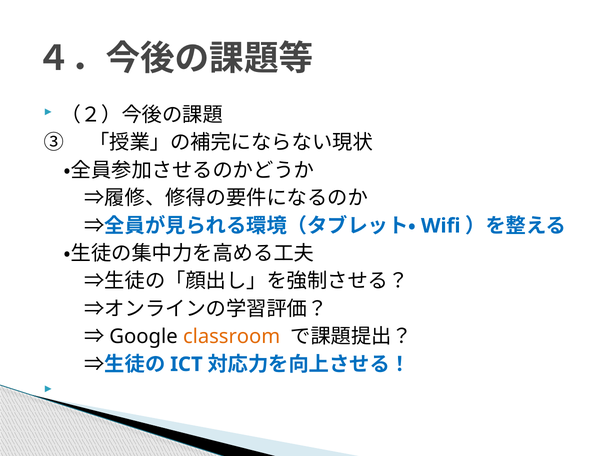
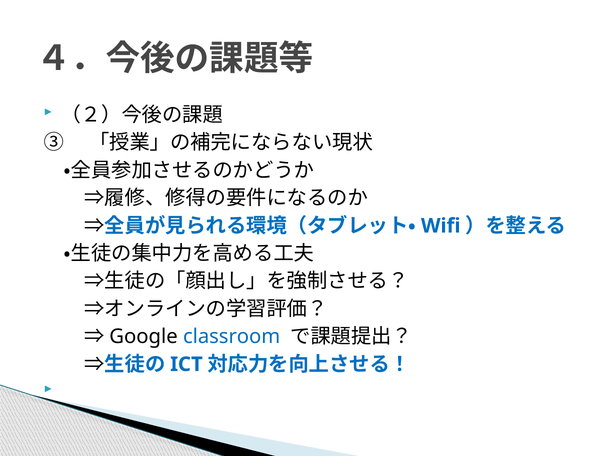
classroom colour: orange -> blue (232, 337)
